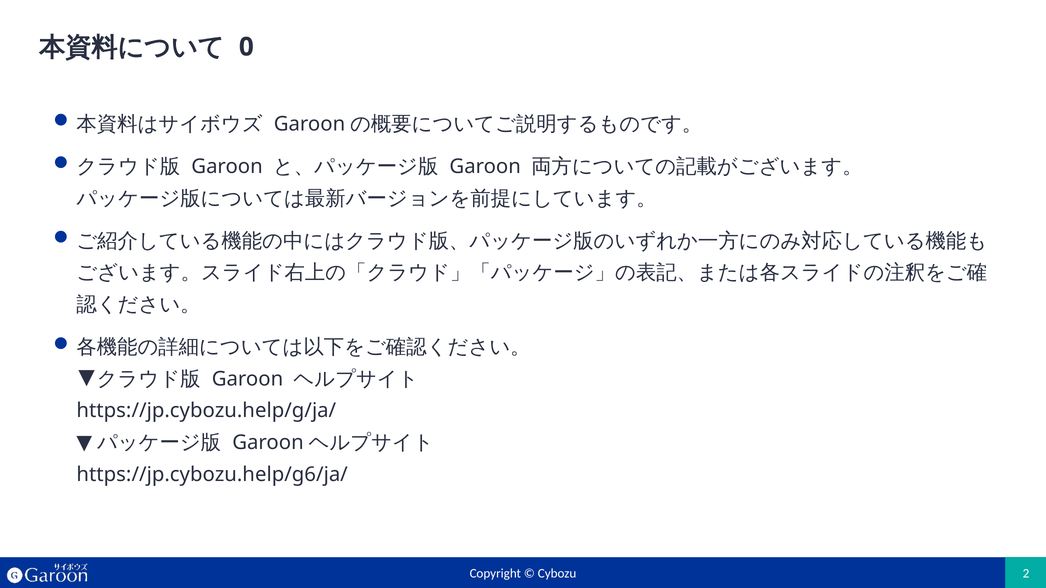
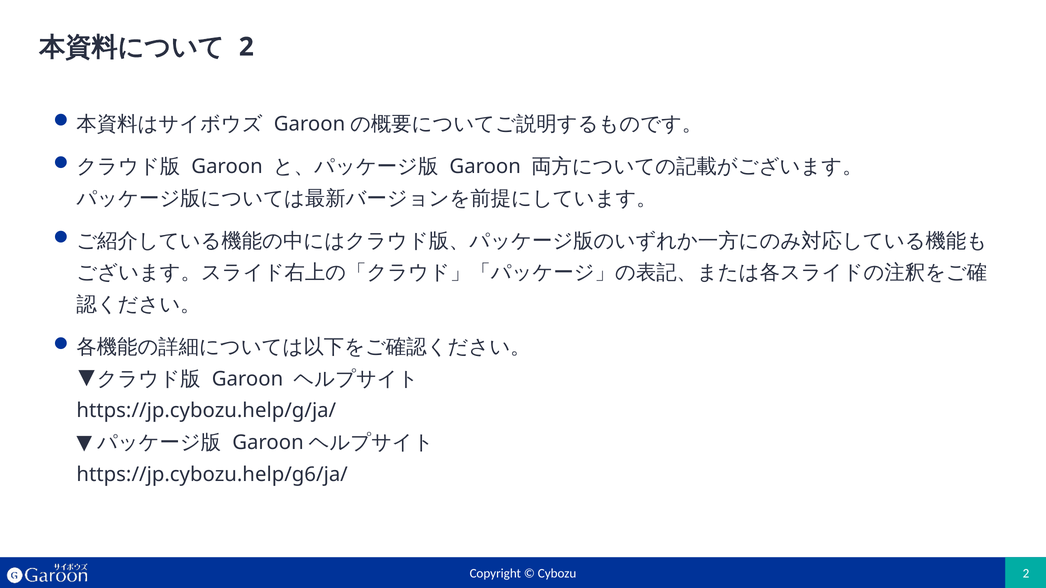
0: 0 -> 2 (246, 47)
